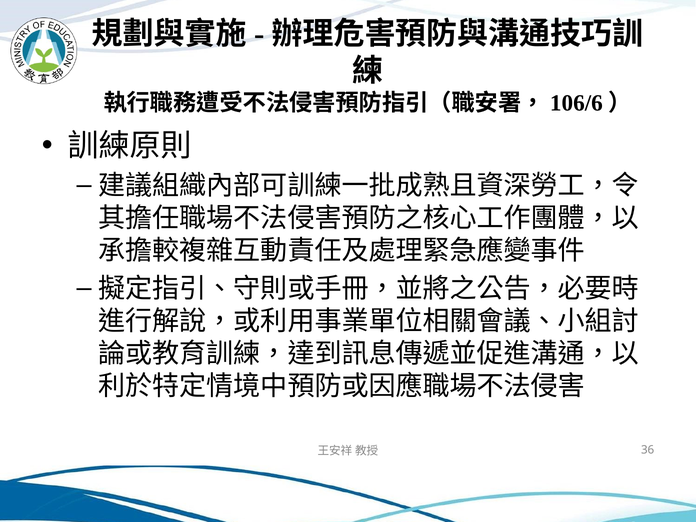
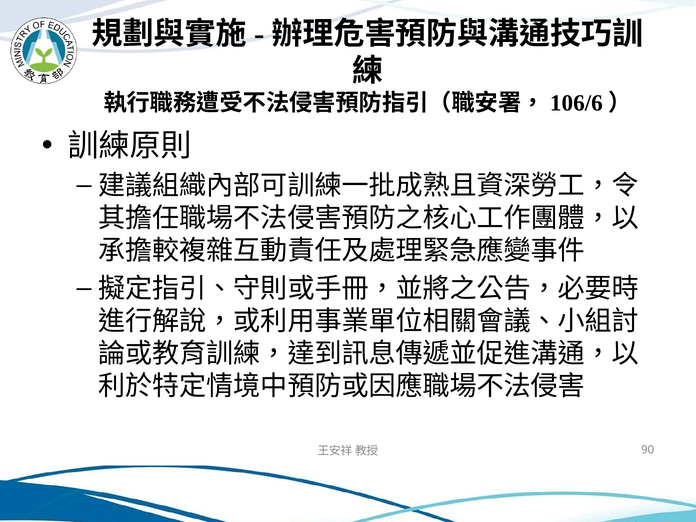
36: 36 -> 90 (648, 450)
